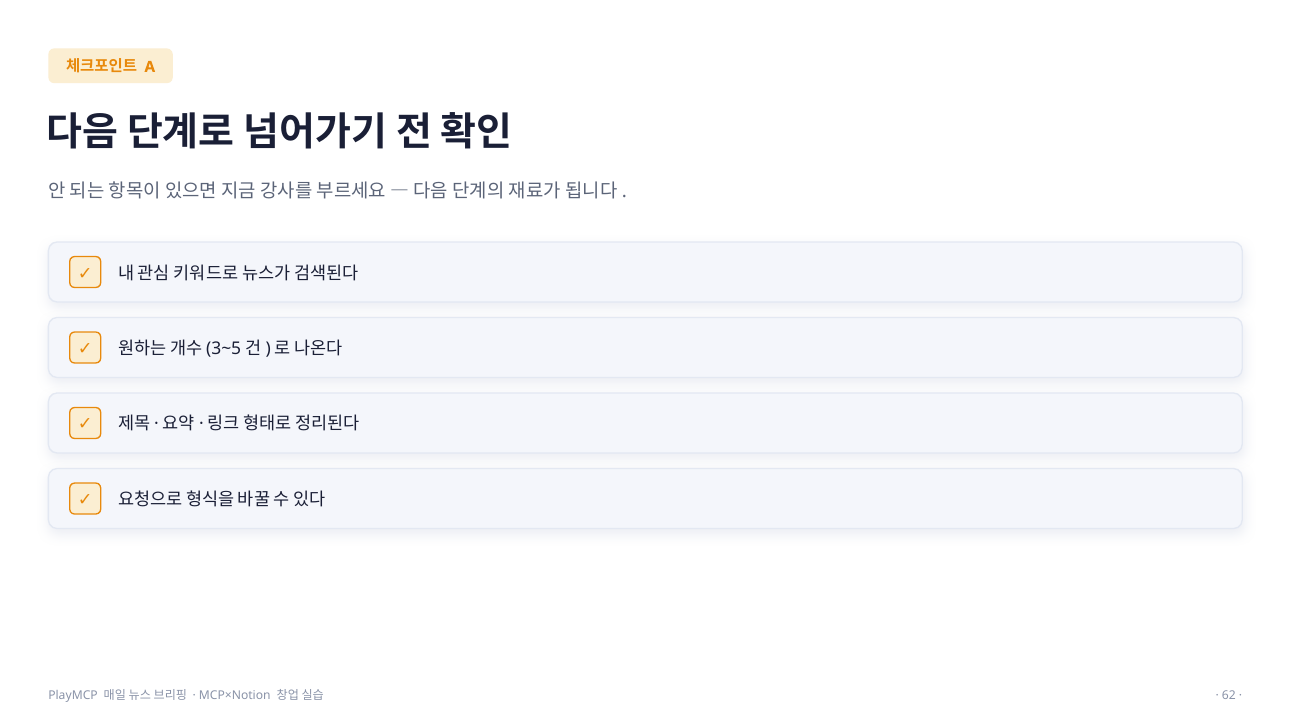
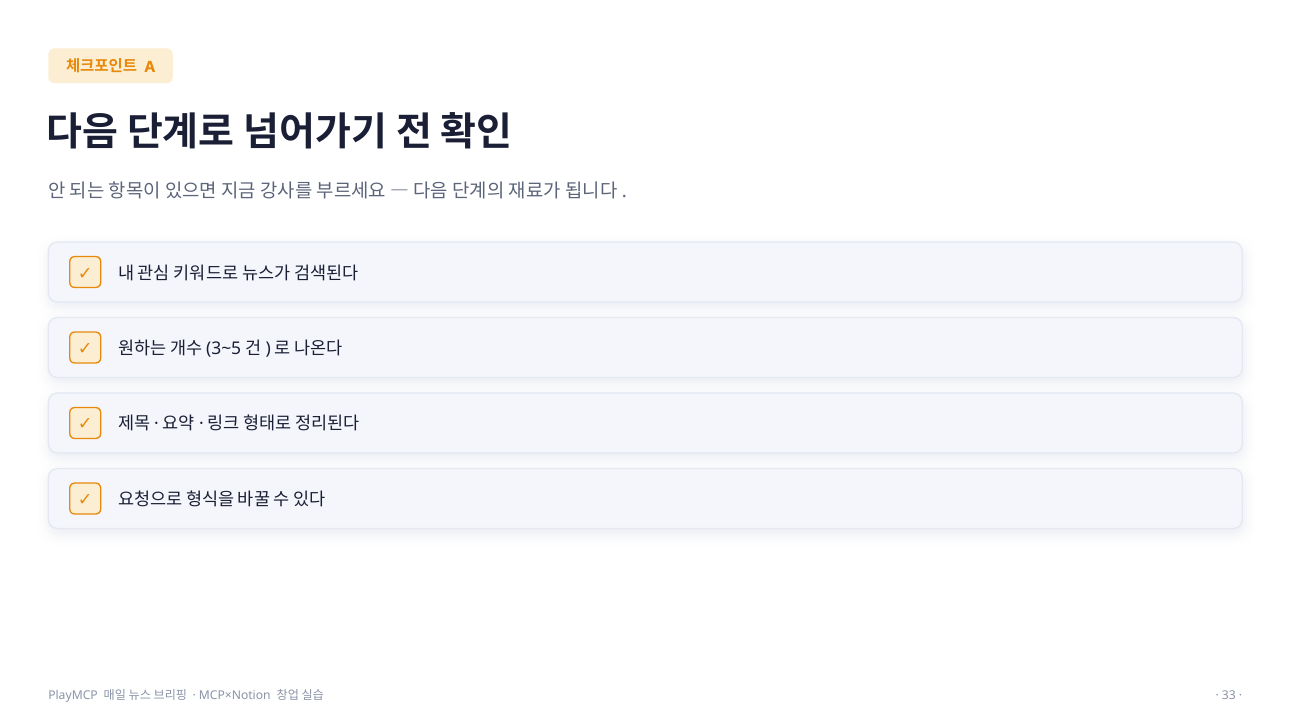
62: 62 -> 33 (1229, 696)
